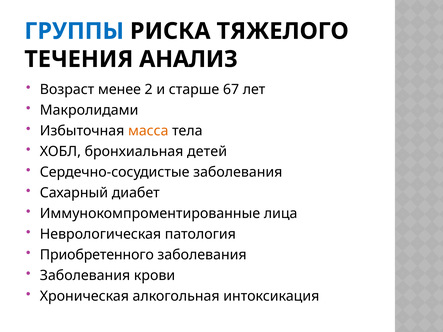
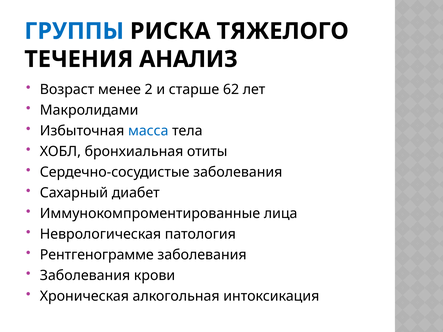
67: 67 -> 62 (231, 90)
масса colour: orange -> blue (148, 131)
детей: детей -> отиты (207, 152)
Приобретенного: Приобретенного -> Рентгенограмме (97, 255)
